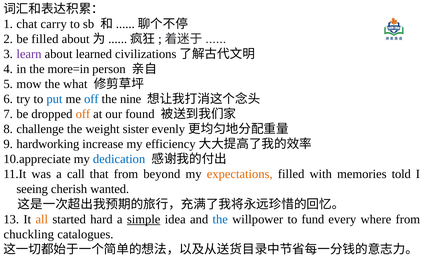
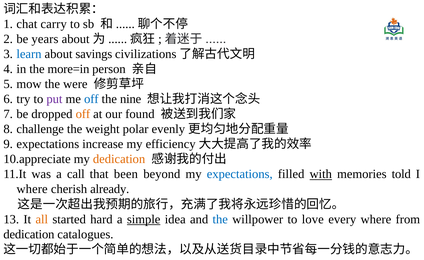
be filled: filled -> years (45, 39)
learn colour: purple -> blue (29, 54)
learned: learned -> savings (94, 54)
what: what -> were (75, 84)
put colour: blue -> purple (54, 99)
sister: sister -> polar (136, 129)
hardworking: hardworking -> expectations (48, 144)
dedication colour: blue -> orange (119, 159)
that from: from -> been (126, 175)
expectations colour: orange -> blue (240, 175)
with underline: none -> present (321, 175)
seeing: seeing -> where (32, 190)
wanted: wanted -> already (110, 190)
fund: fund -> love (313, 220)
chuckling: chuckling -> dedication (29, 235)
